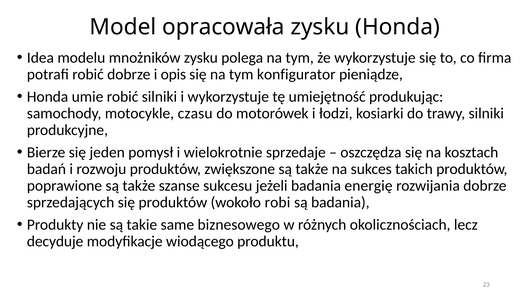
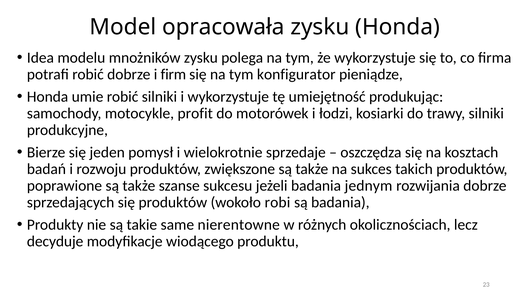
opis: opis -> firm (173, 75)
czasu: czasu -> profit (195, 113)
energię: energię -> jednym (369, 186)
biznesowego: biznesowego -> nierentowne (239, 225)
